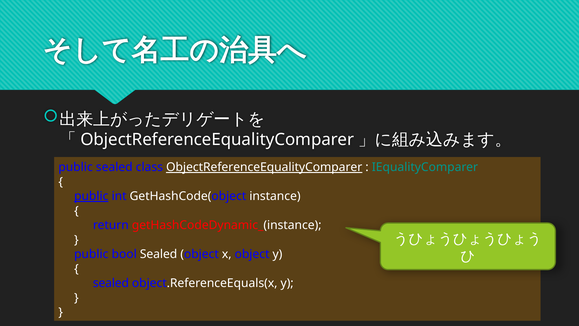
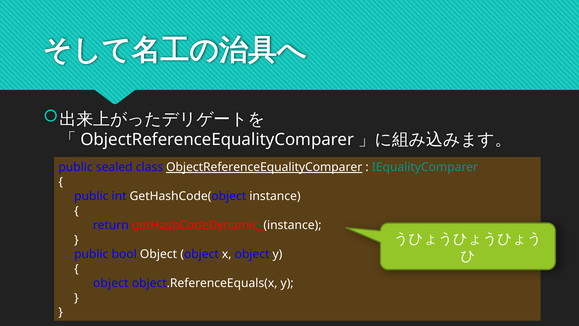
public underline: present -> none (91, 196)
bool Sealed: Sealed -> Object (159, 254)
sealed: sealed -> object (111, 283)
